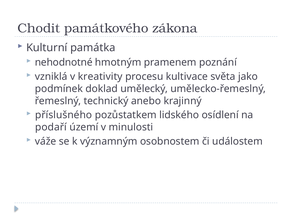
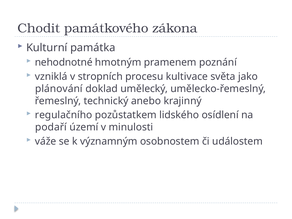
kreativity: kreativity -> stropních (100, 77)
podmínek: podmínek -> plánování (59, 89)
příslušného: příslušného -> regulačního (64, 115)
